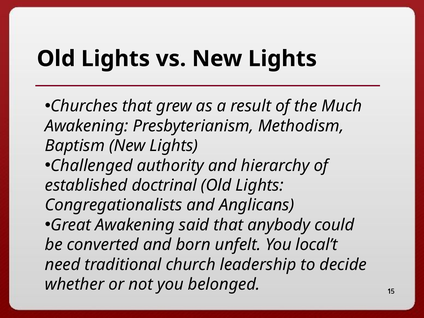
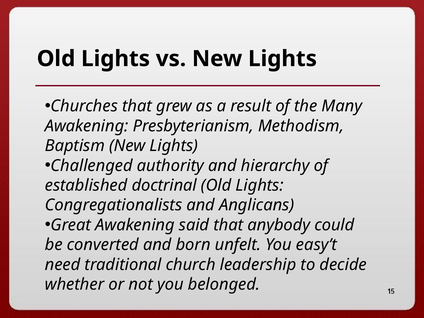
Much: Much -> Many (342, 106)
local’t: local’t -> easy’t (317, 245)
